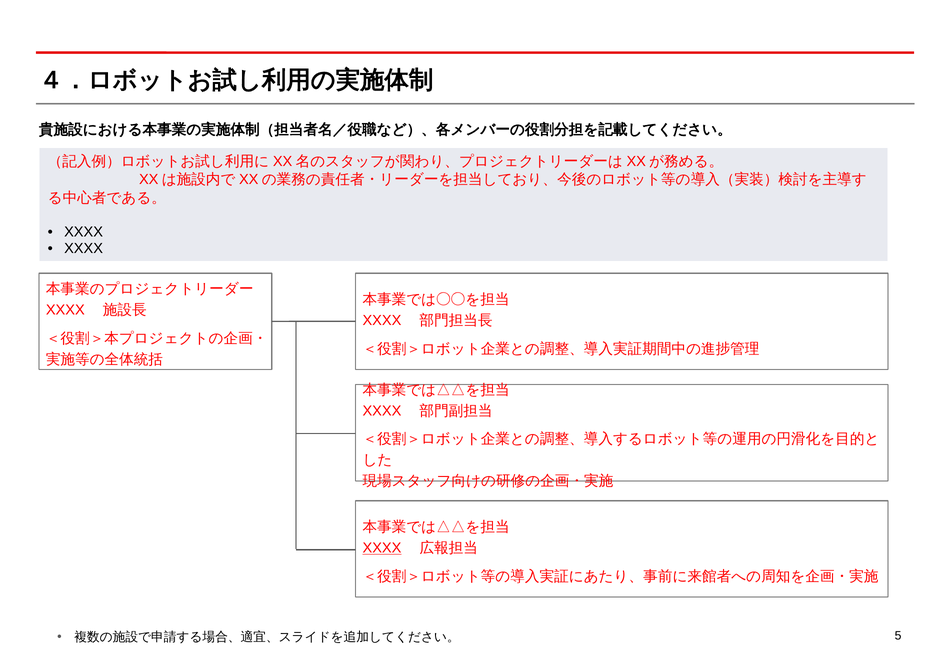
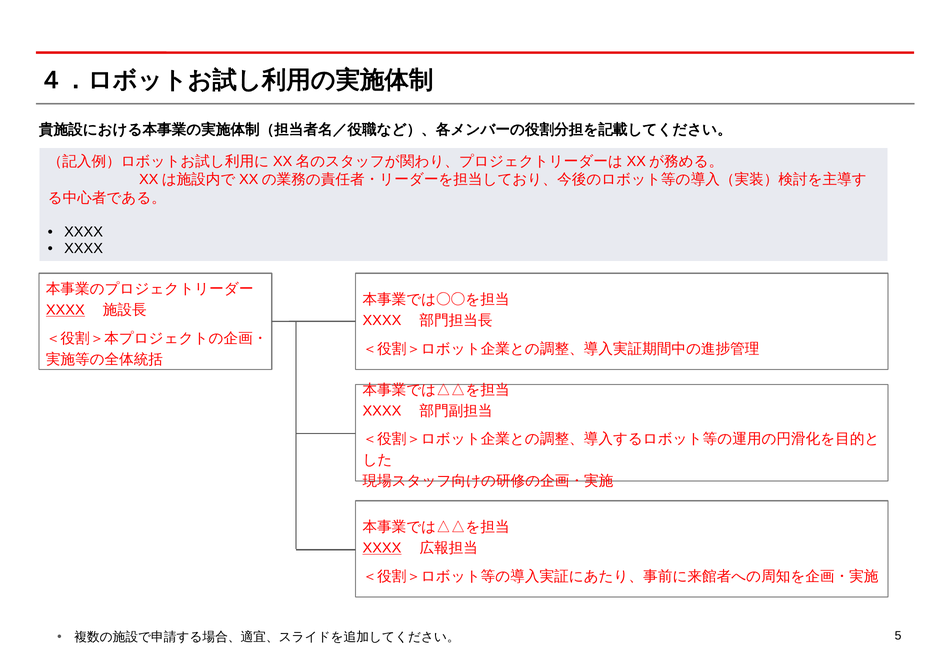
XXXX underline: none -> present (65, 310)
